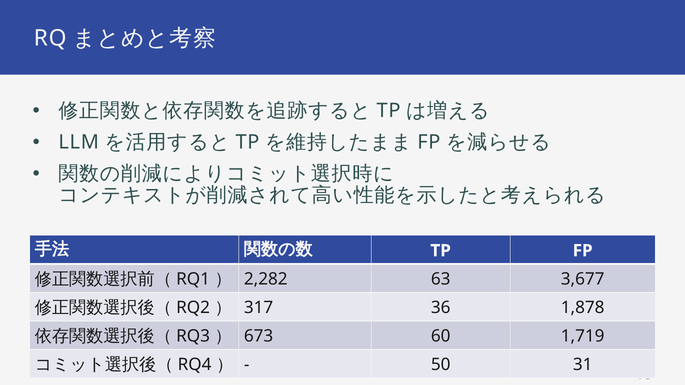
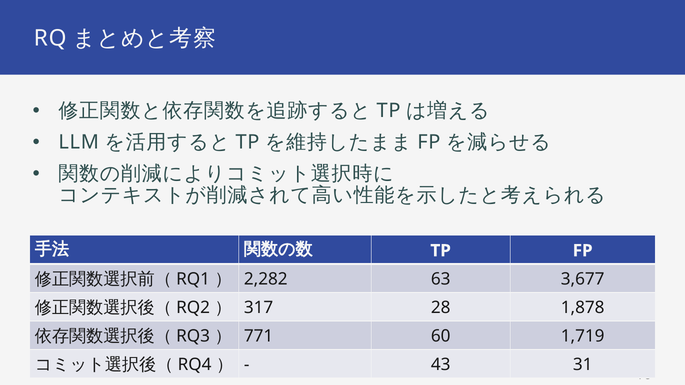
36: 36 -> 28 (441, 308)
673: 673 -> 771 (259, 336)
50: 50 -> 43 (441, 365)
